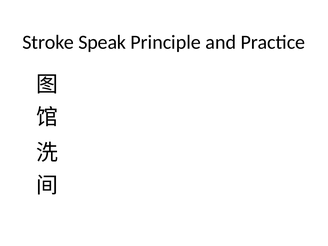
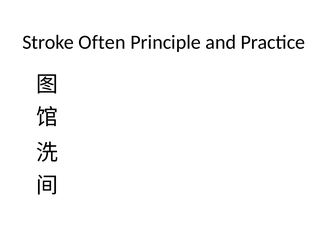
Speak: Speak -> Often (102, 42)
